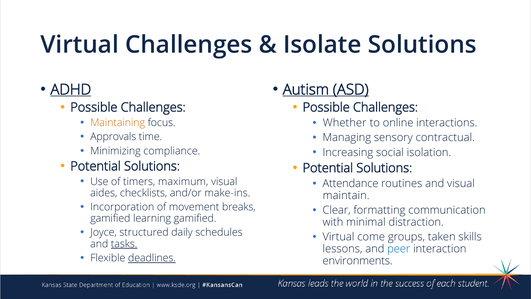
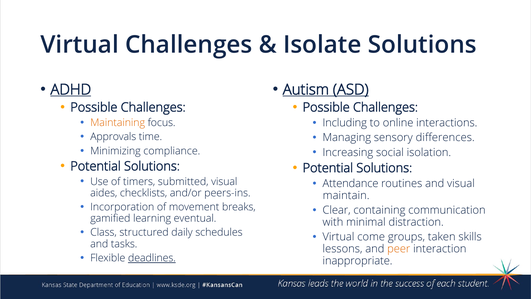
Whether: Whether -> Including (345, 123)
contractual: contractual -> differences (445, 138)
maximum: maximum -> submitted (183, 181)
make-ins: make-ins -> peers-ins (227, 193)
formatting: formatting -> containing (379, 210)
learning gamified: gamified -> eventual (195, 218)
Joyce: Joyce -> Class (103, 232)
tasks underline: present -> none (124, 244)
peer colour: blue -> orange (399, 249)
environments: environments -> inappropriate (358, 261)
